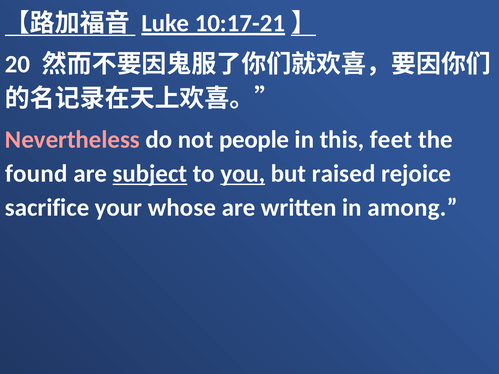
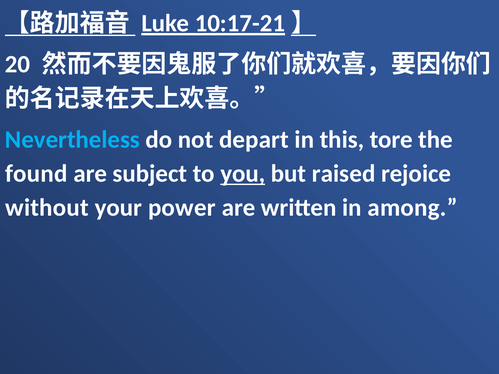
Nevertheless colour: pink -> light blue (72, 140)
people: people -> depart (254, 140)
feet: feet -> tore (391, 140)
subject underline: present -> none (150, 174)
sacrifice: sacrifice -> without (47, 208)
whose: whose -> power (182, 208)
